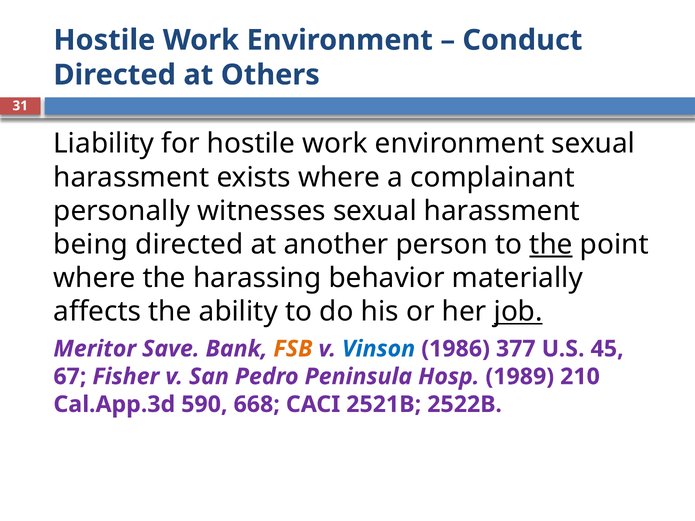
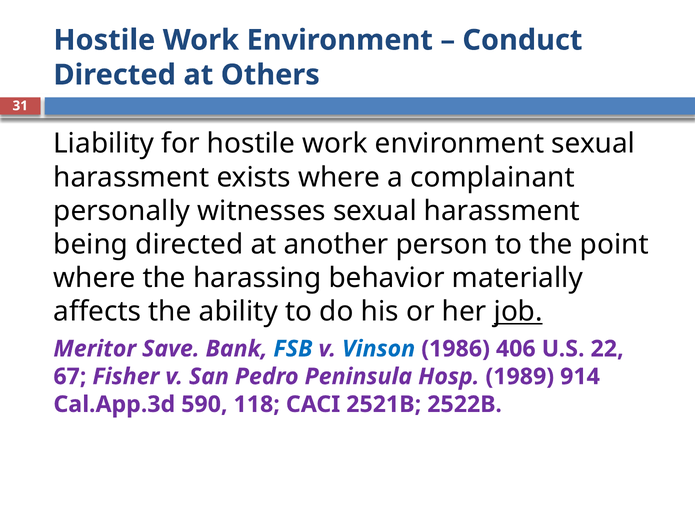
the underline: present -> none (551, 245)
FSB colour: orange -> blue (293, 349)
377: 377 -> 406 (516, 349)
45: 45 -> 22 (607, 349)
210: 210 -> 914 (580, 377)
668: 668 -> 118 (257, 405)
